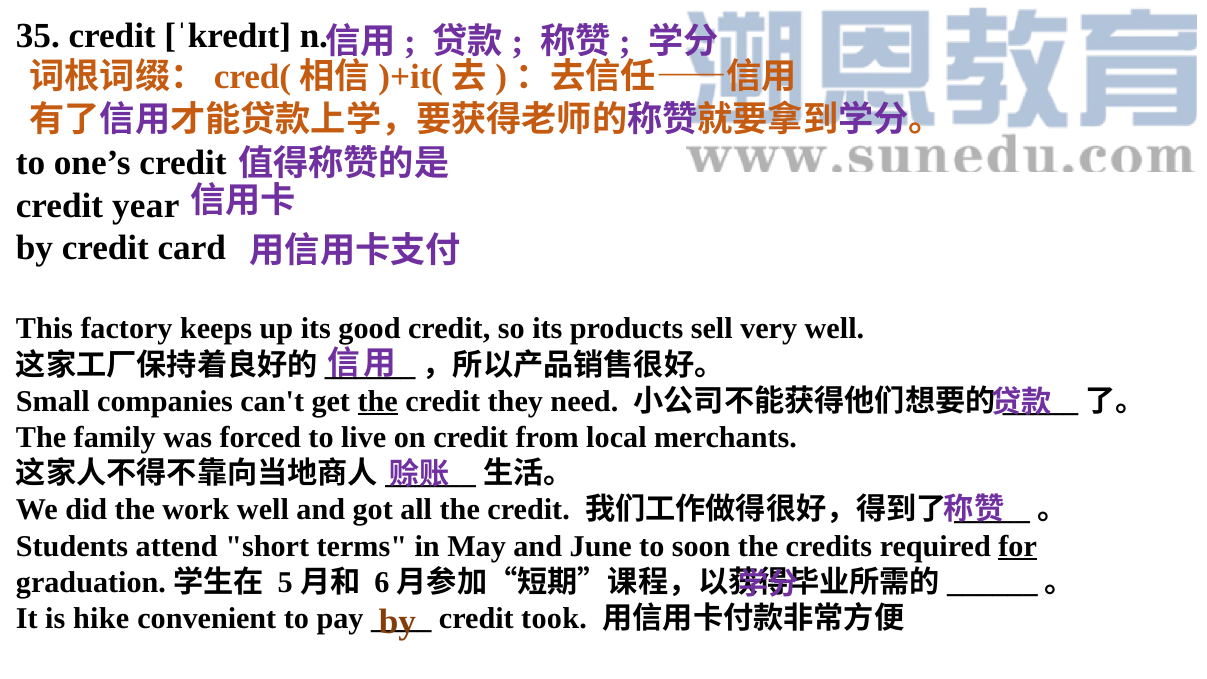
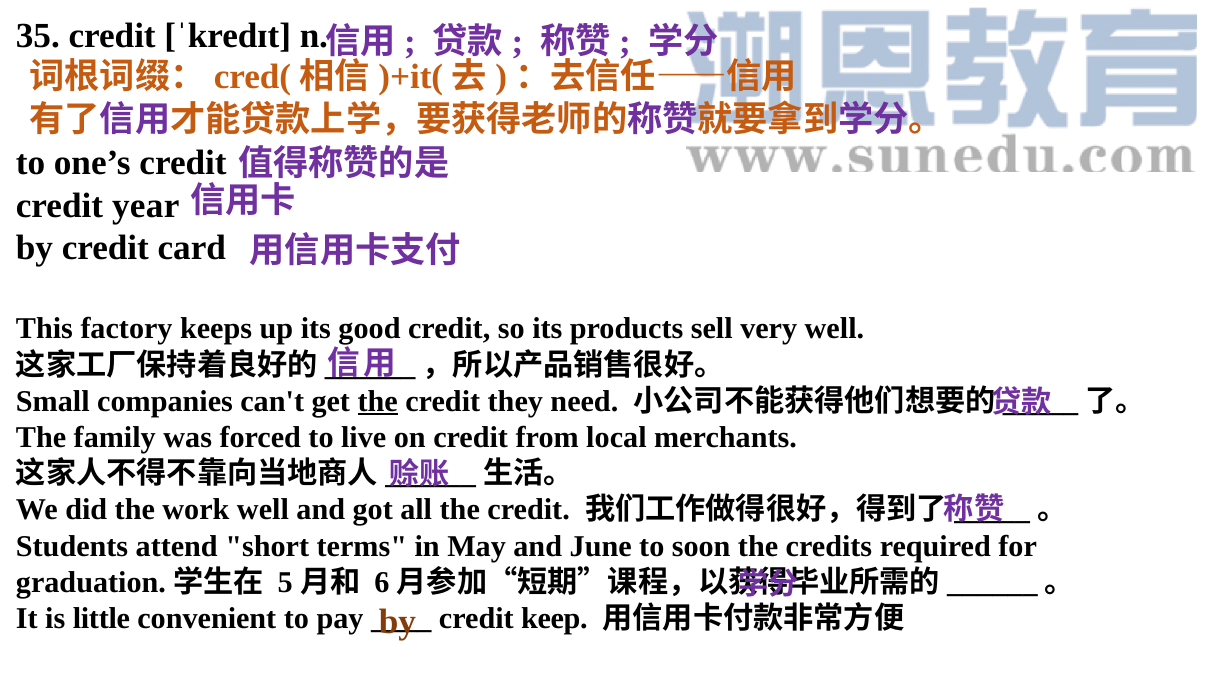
for underline: present -> none (1018, 546)
hike: hike -> little (101, 619)
took: took -> keep (554, 619)
